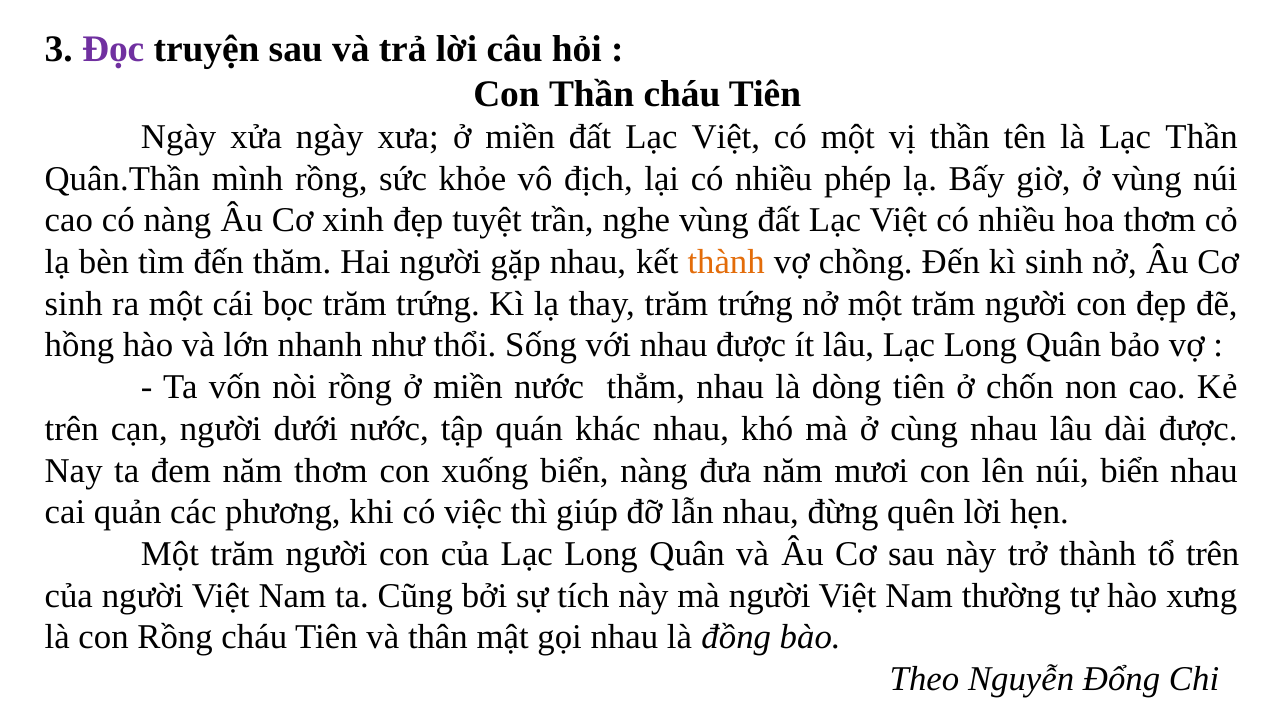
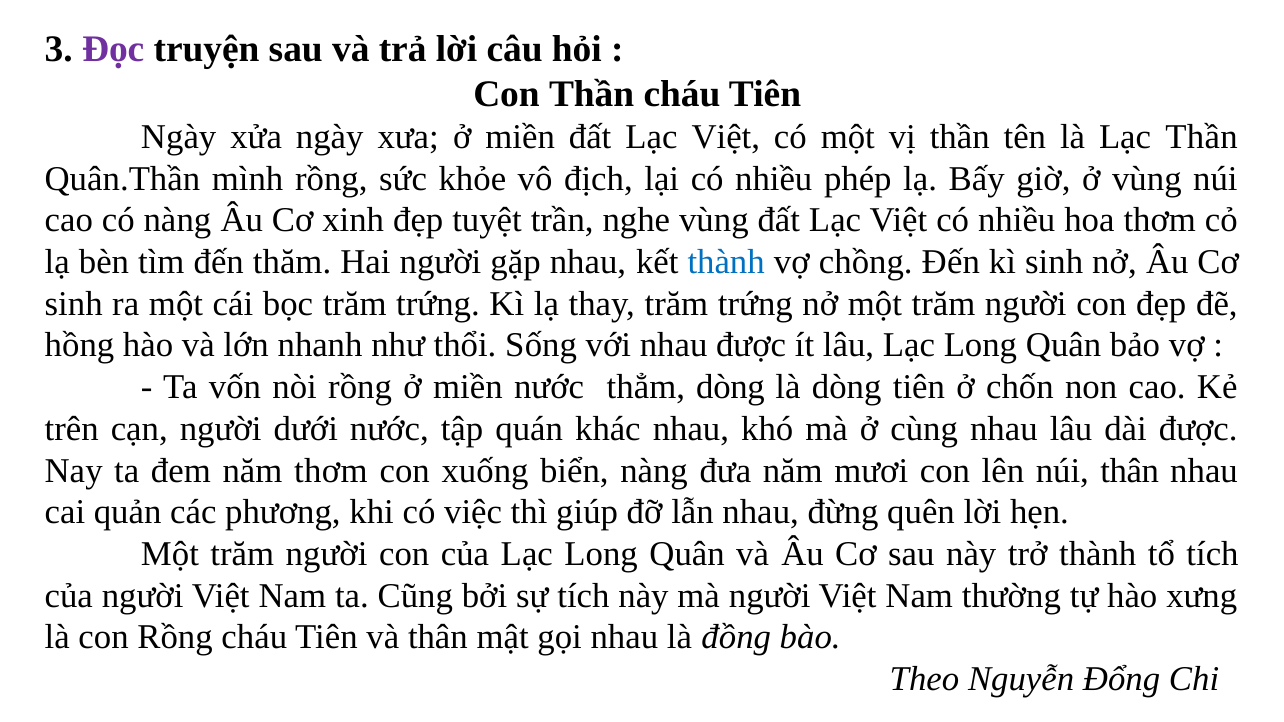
thành colour: orange -> blue (726, 262)
thẳm nhau: nhau -> dòng (730, 387)
núi biển: biển -> thân (1130, 471)
tổ trên: trên -> tích (1213, 554)
